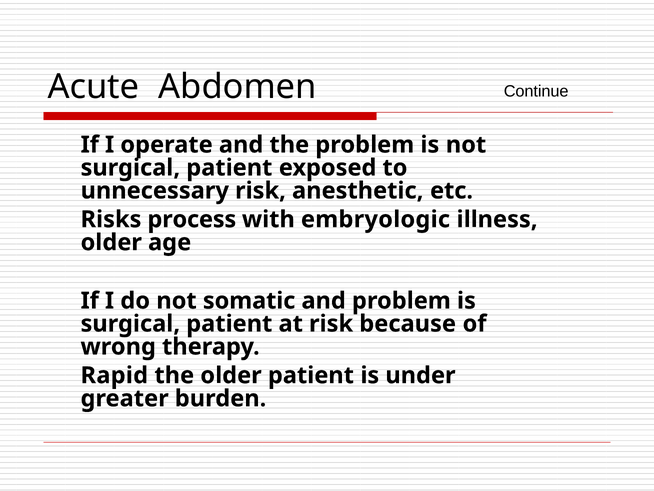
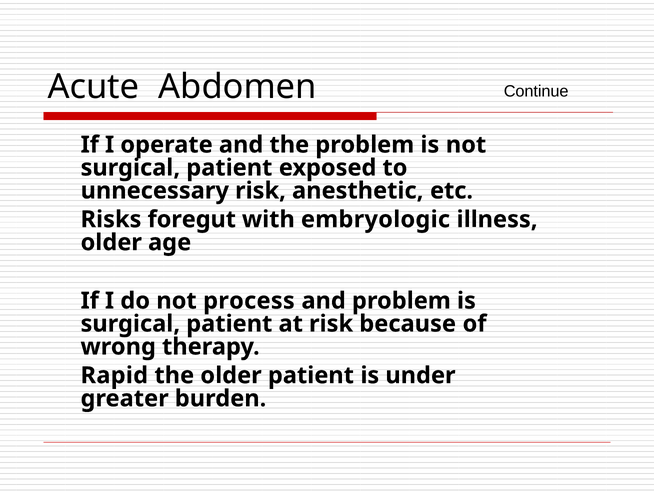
process: process -> foregut (192, 219)
somatic: somatic -> process (249, 301)
